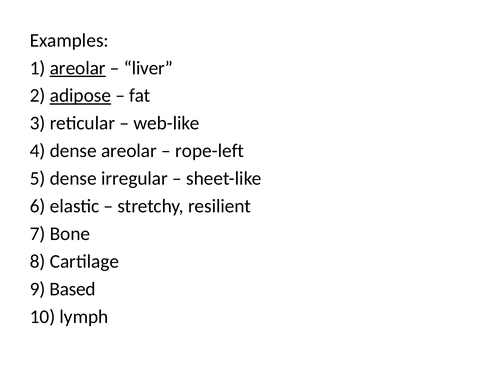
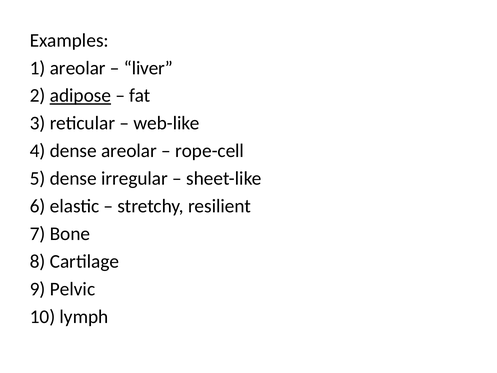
areolar underline: present -> none (78, 68)
rope-left: rope-left -> rope-cell (210, 151)
Based: Based -> Pelvic (72, 289)
